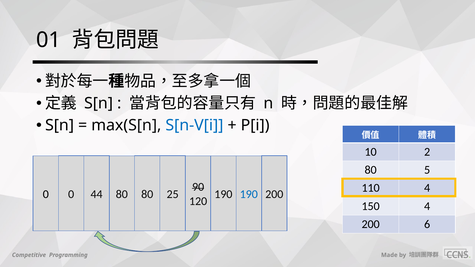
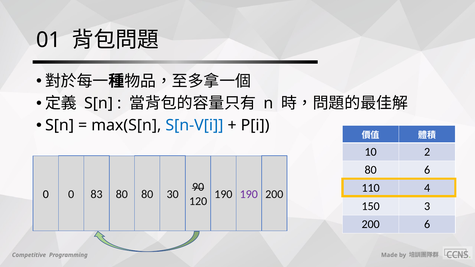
80 5: 5 -> 6 (427, 170)
44: 44 -> 83 (97, 194)
25: 25 -> 30 (173, 194)
190 colour: blue -> purple (249, 194)
150 4: 4 -> 3 (427, 206)
